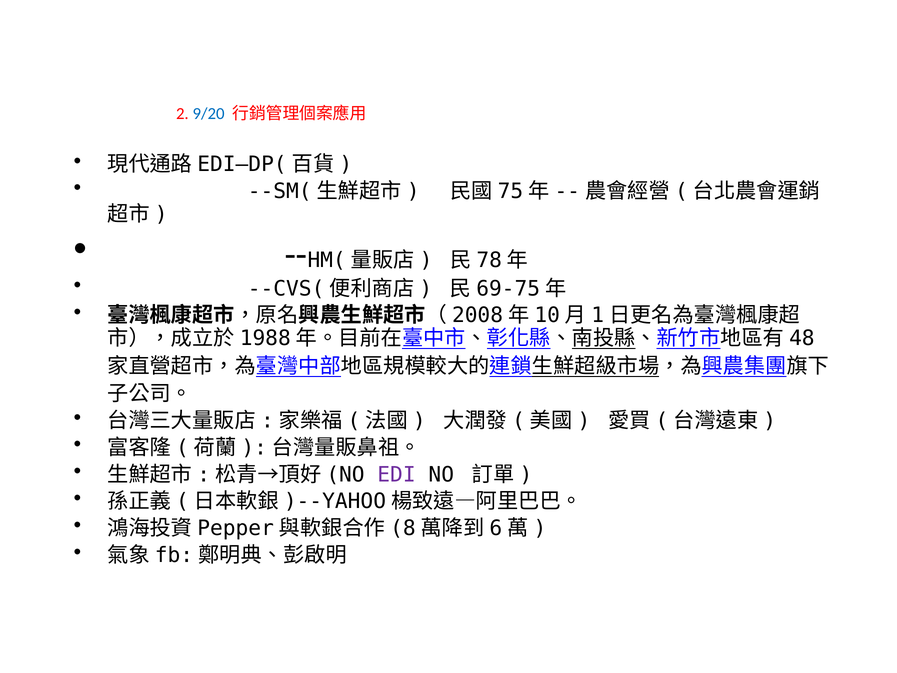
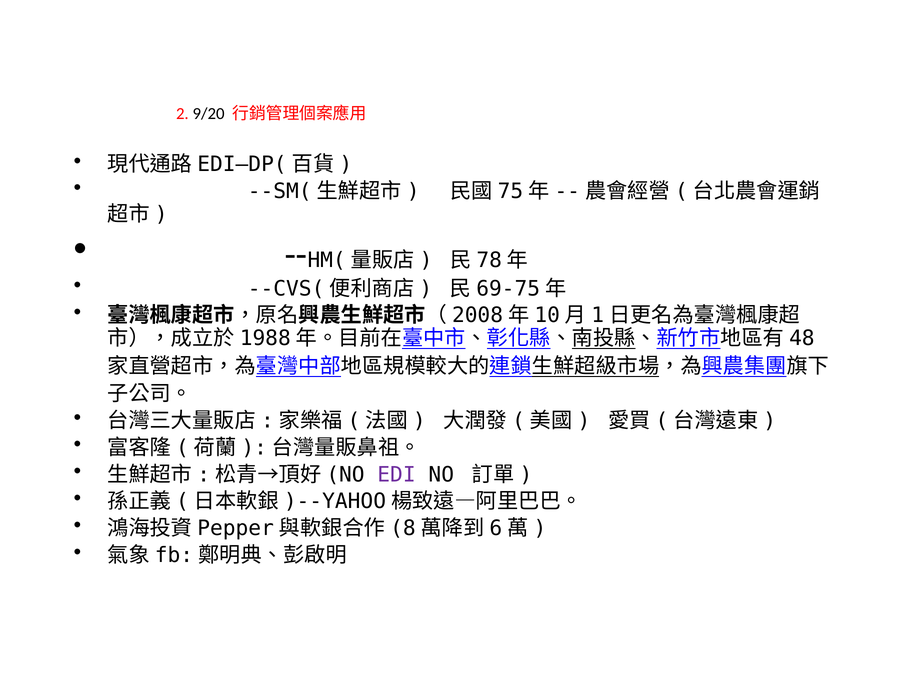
9/20 colour: blue -> black (209, 114)
